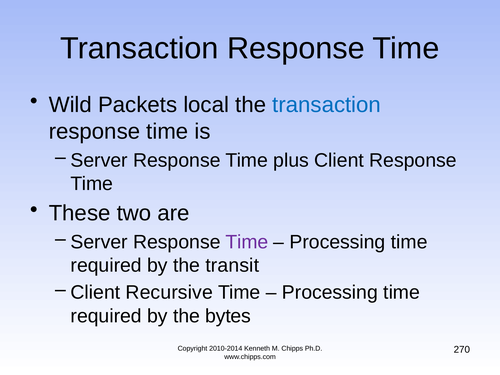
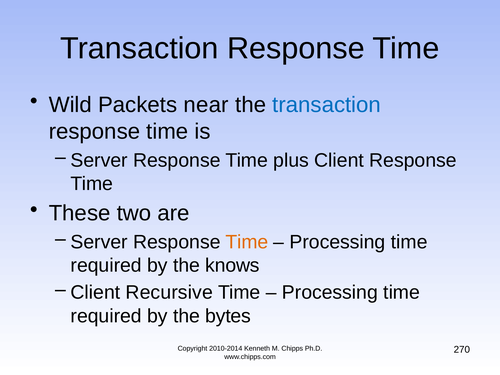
local: local -> near (206, 105)
Time colour: purple -> orange (247, 242)
transit: transit -> knows (232, 265)
